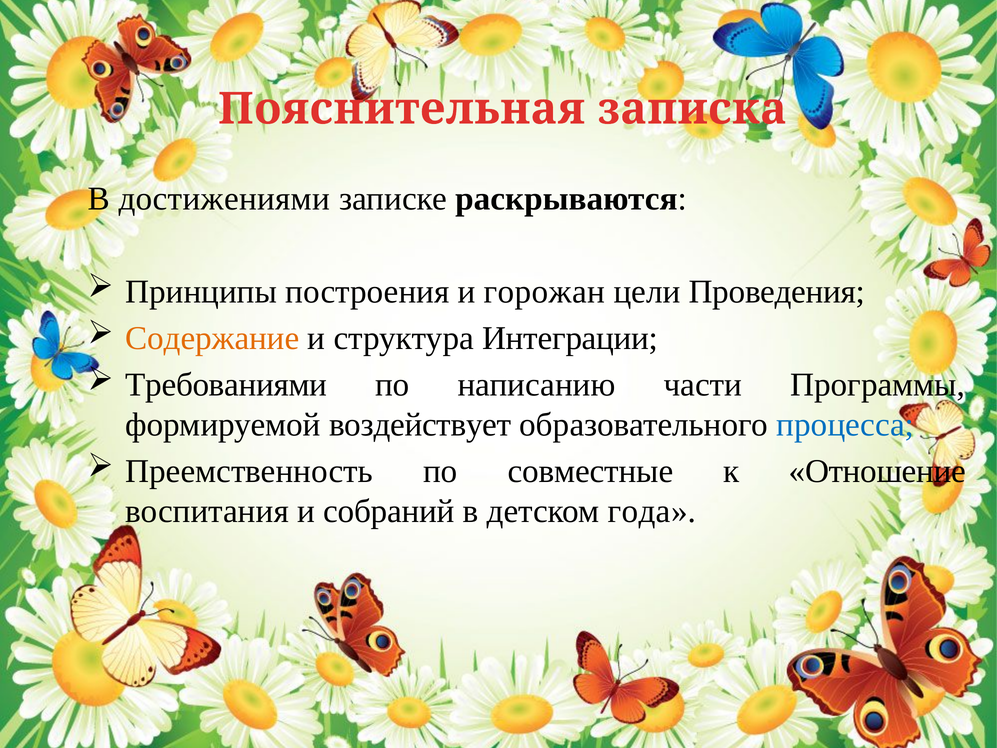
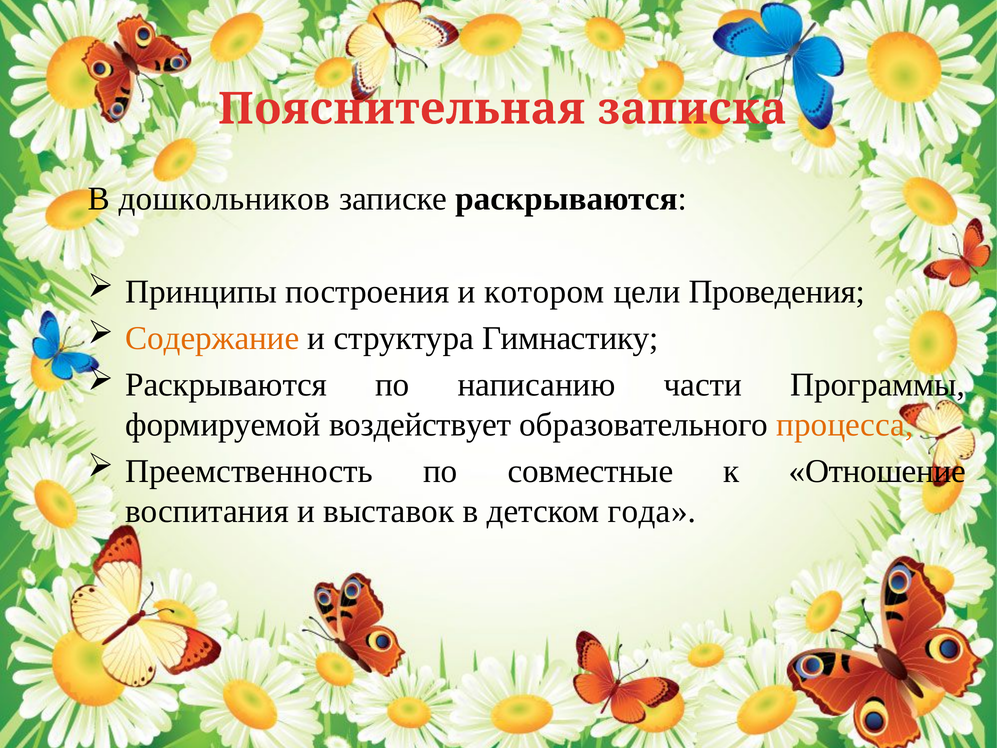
достижениями: достижениями -> дошкольников (224, 199)
горожан: горожан -> котором (544, 292)
Интеграции: Интеграции -> Гимнастику (570, 338)
Требованиями: Требованиями -> Раскрываются (226, 385)
процесса colour: blue -> orange (845, 425)
собраний: собраний -> выставок (389, 511)
